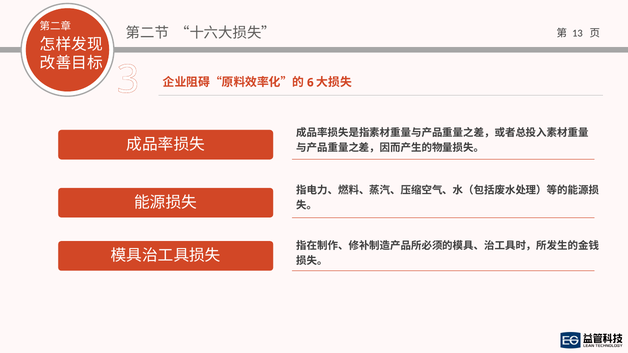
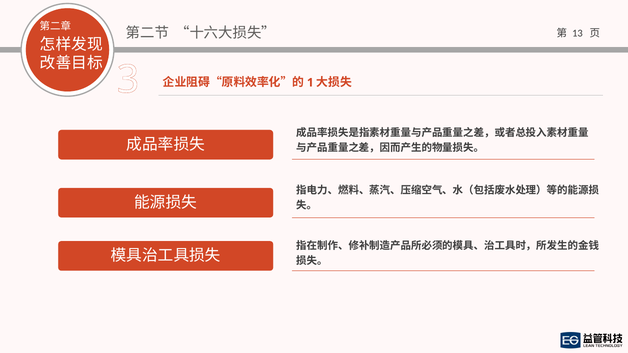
6: 6 -> 1 (310, 83)
